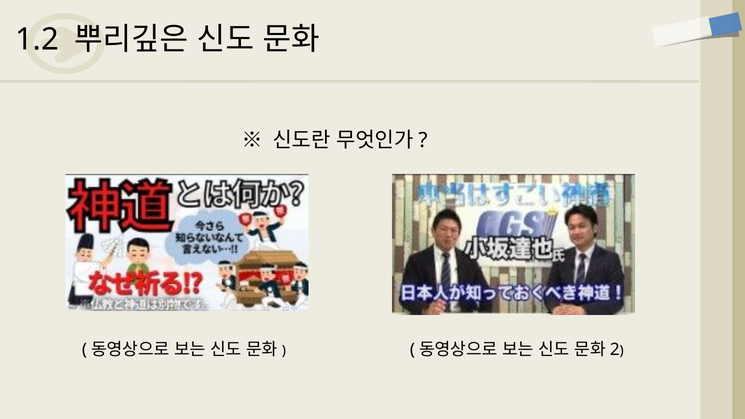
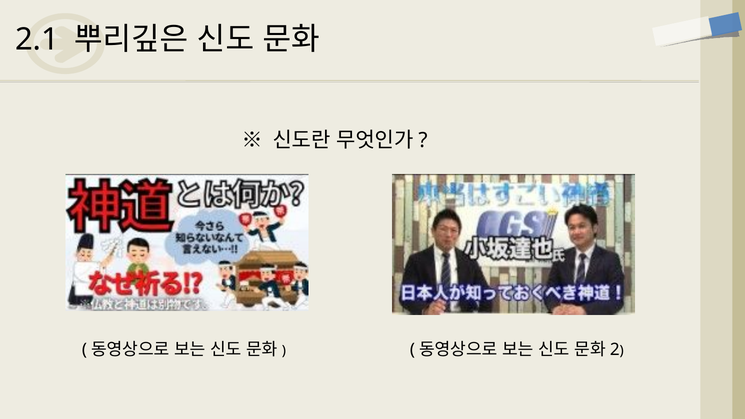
1.2: 1.2 -> 2.1 (37, 40)
